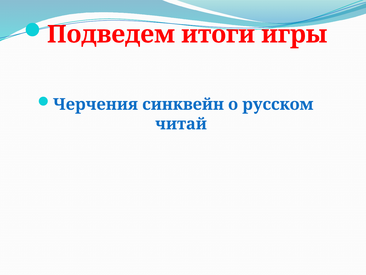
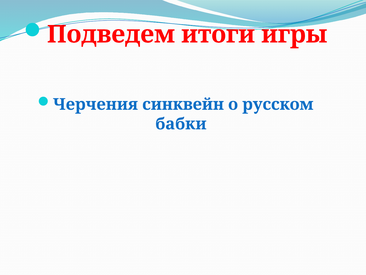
читай: читай -> бабки (181, 124)
